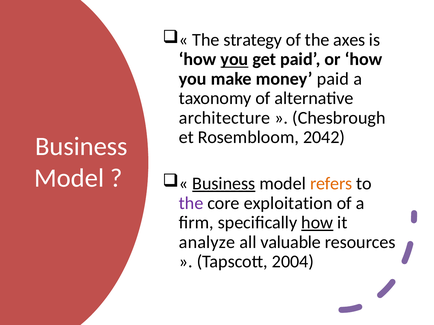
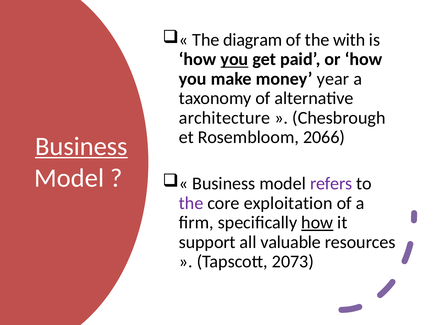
strategy: strategy -> diagram (253, 40)
axes: axes -> with (349, 40)
money paid: paid -> year (333, 79)
2042: 2042 -> 2066 (324, 138)
Business underline: none -> present (81, 147)
Business underline: present -> none (224, 184)
refers colour: orange -> purple (331, 184)
analyze: analyze -> support (207, 242)
2004: 2004 -> 2073 (293, 262)
